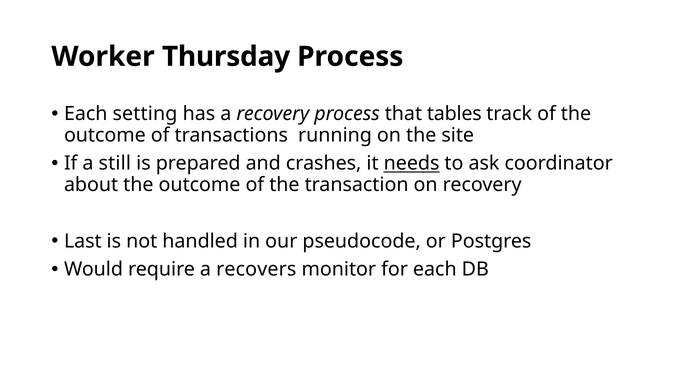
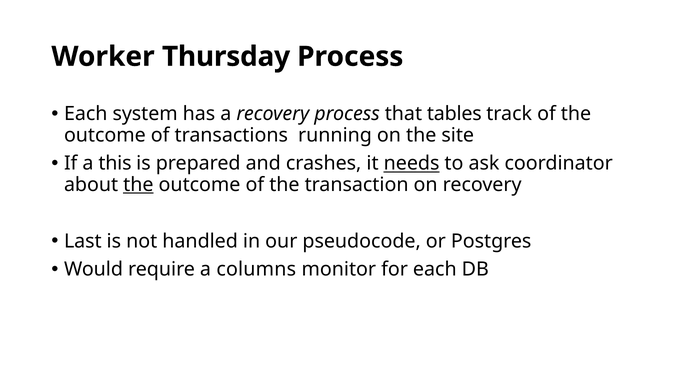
setting: setting -> system (145, 114)
still: still -> this (115, 163)
the underline: none -> present (138, 185)
recovers: recovers -> columns (256, 269)
